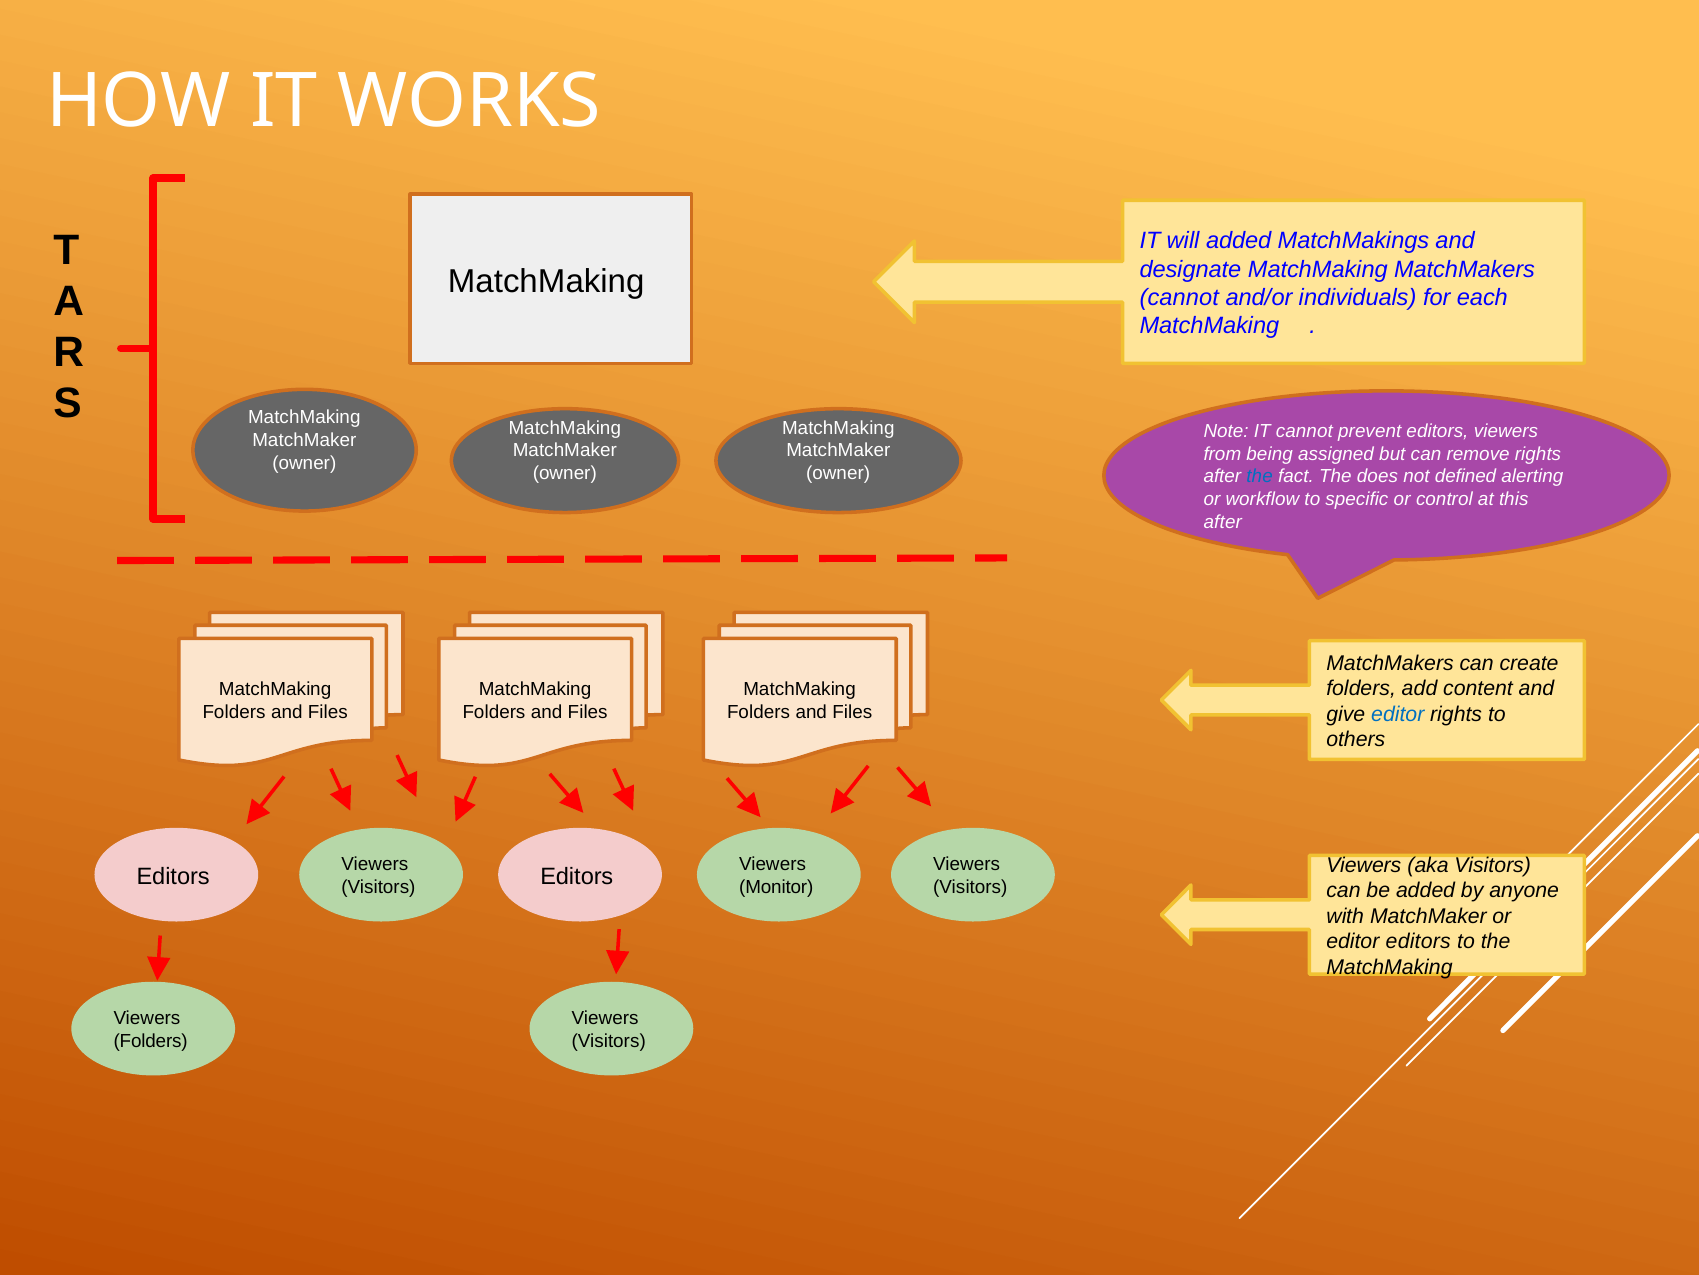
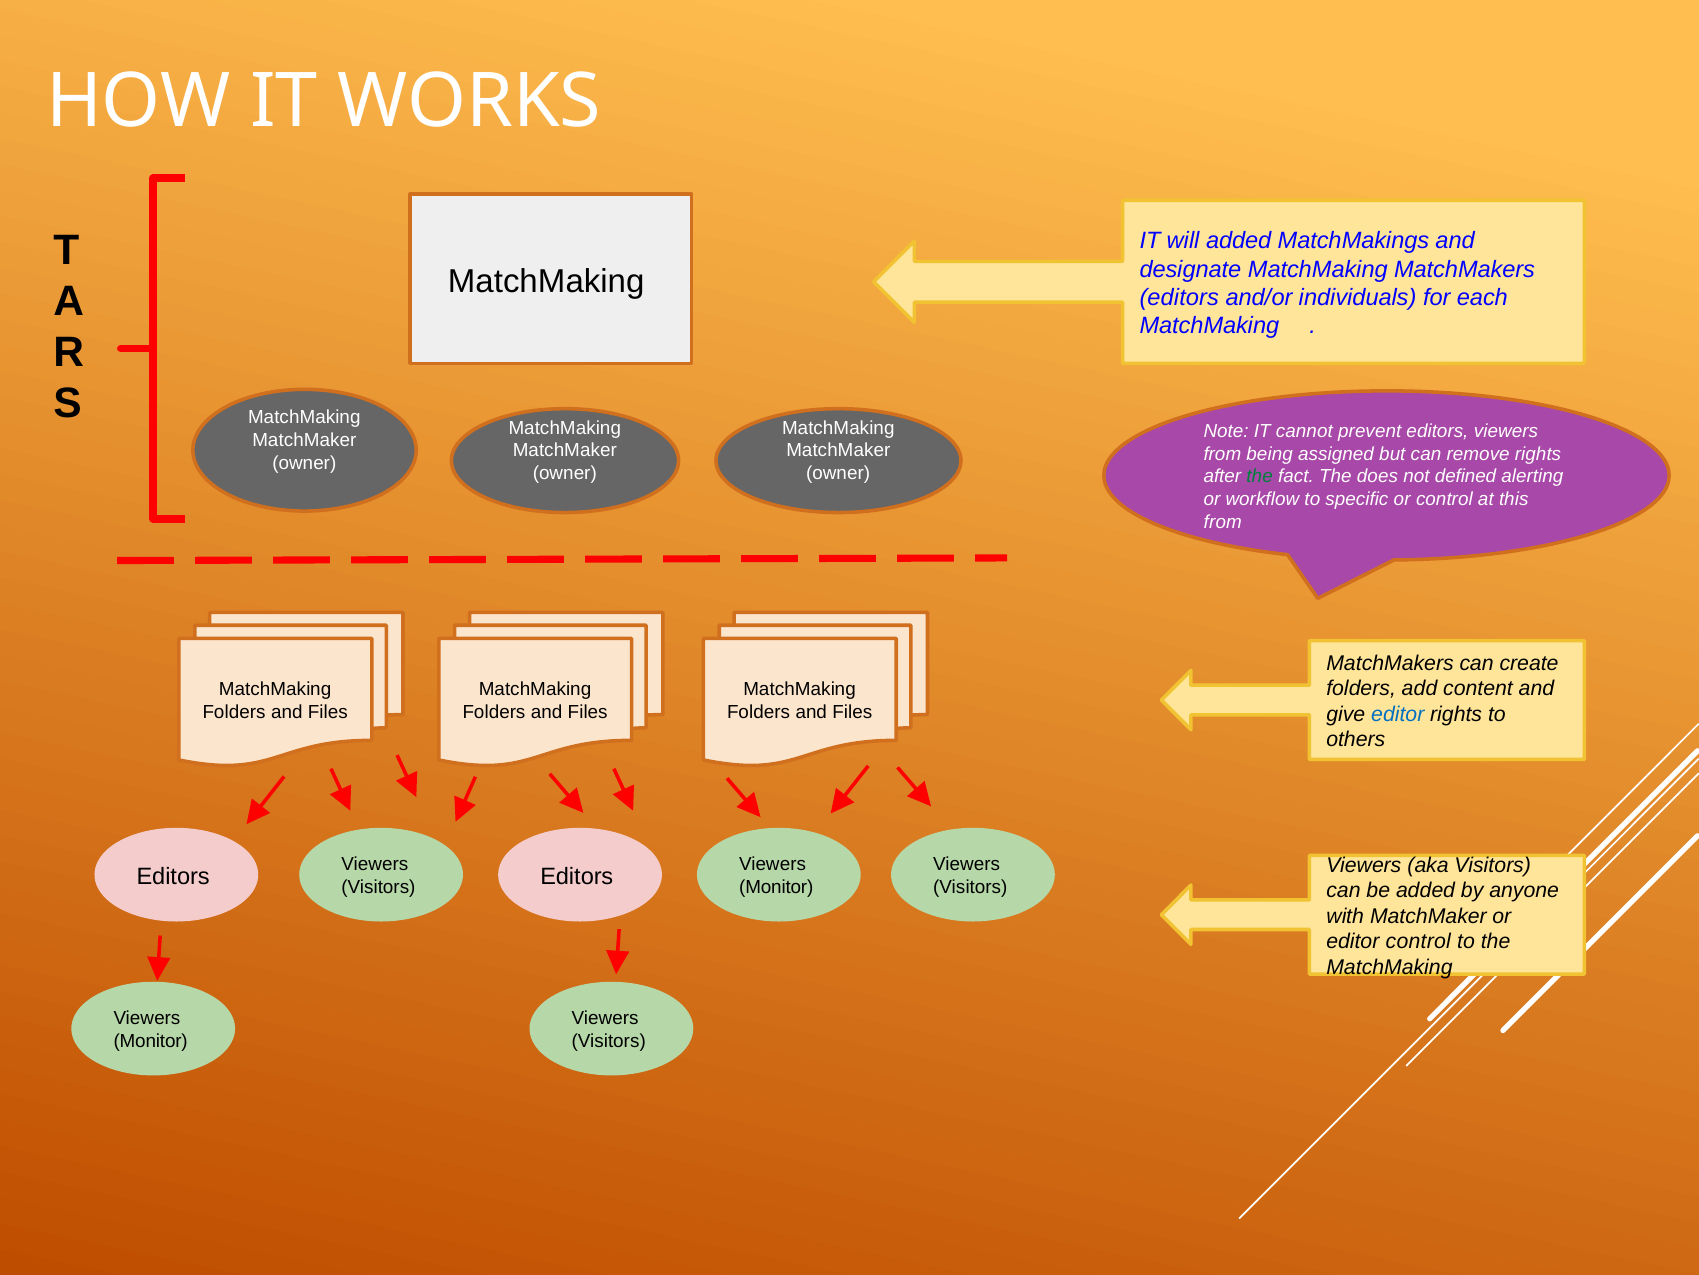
cannot: cannot -> editors (1179, 297)
the colour: blue -> green (1260, 476)
after: after -> from (1223, 522)
editor editors: editors -> control (1418, 941)
Folders: Folders -> Monitor (151, 1041)
